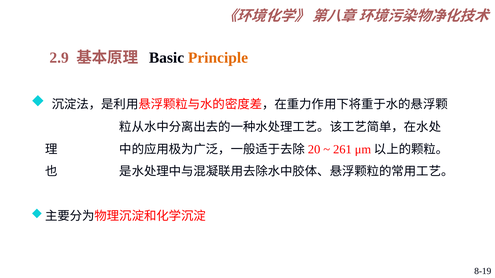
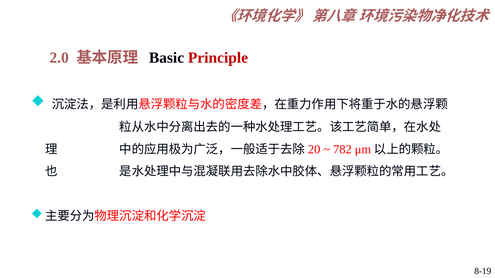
2.9: 2.9 -> 2.0 (59, 58)
Principle colour: orange -> red (218, 58)
261: 261 -> 782 (342, 150)
